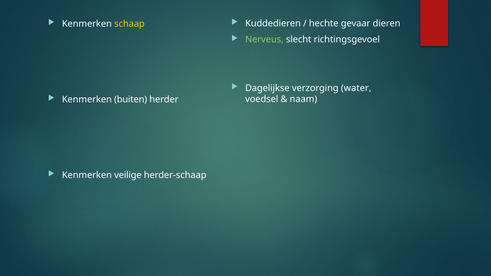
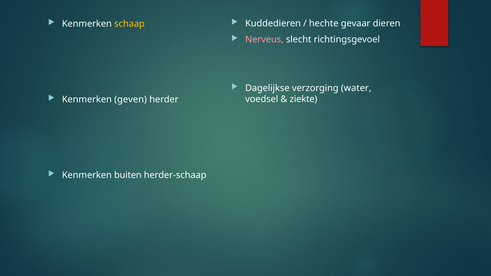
Nerveus colour: light green -> pink (264, 40)
buiten: buiten -> geven (131, 99)
naam: naam -> ziekte (304, 99)
veilige: veilige -> buiten (128, 175)
